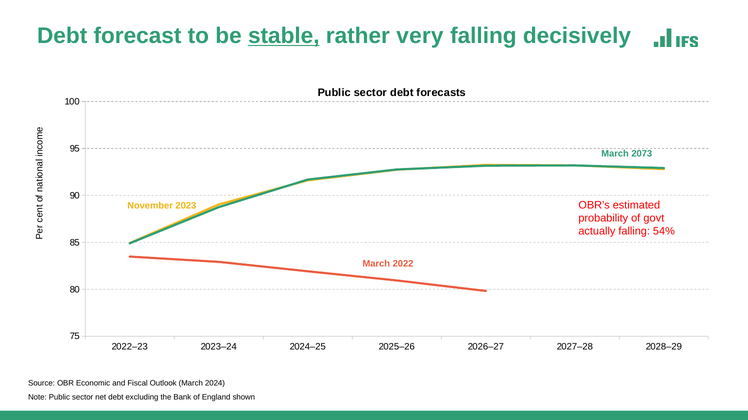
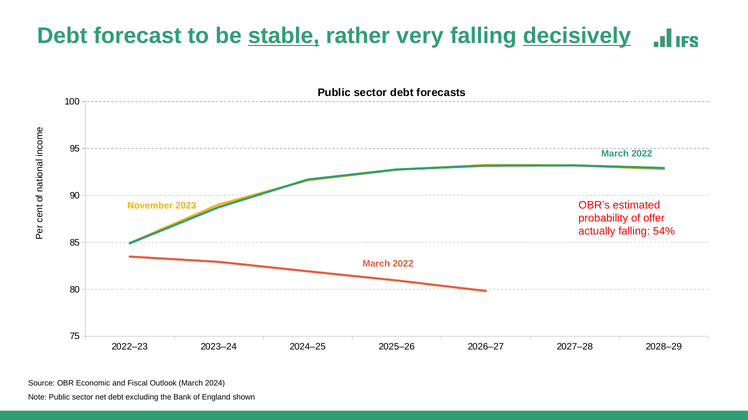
decisively underline: none -> present (577, 36)
2073: 2073 -> 2022 (642, 154)
govt: govt -> offer (654, 219)
